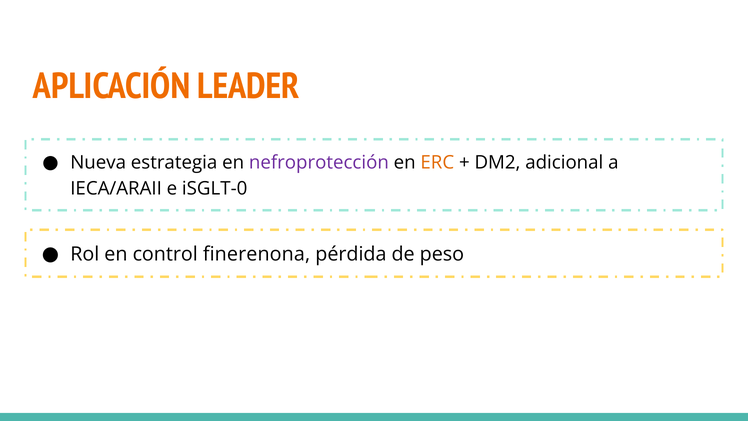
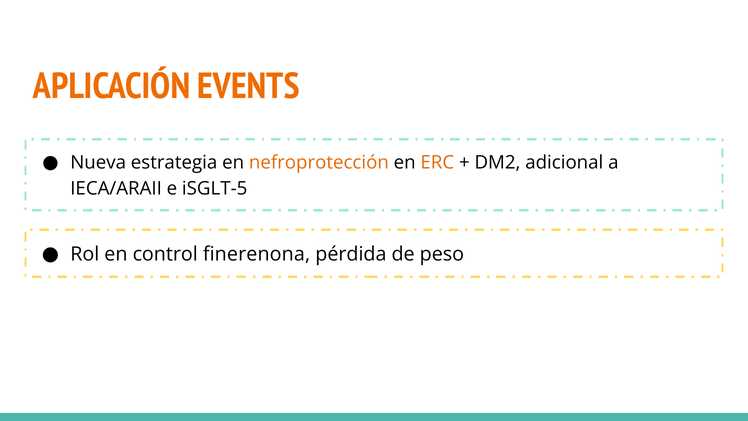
LEADER: LEADER -> EVENTS (248, 86)
nefroprotección colour: purple -> orange (319, 162)
iSGLT-0: iSGLT-0 -> iSGLT-5 (215, 188)
